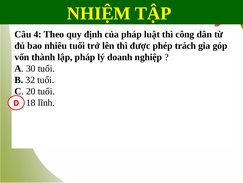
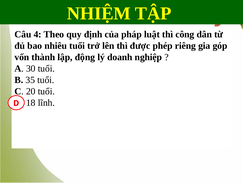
trách: trách -> riêng (185, 46)
lập pháp: pháp -> động (85, 57)
32: 32 -> 35 (30, 80)
